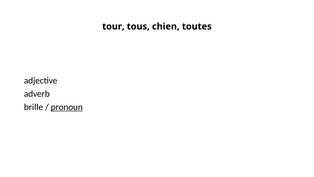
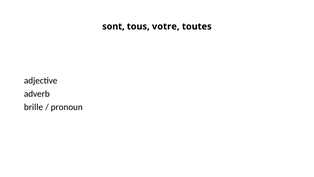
tour: tour -> sont (113, 26)
chien: chien -> votre (166, 26)
pronoun underline: present -> none (67, 107)
